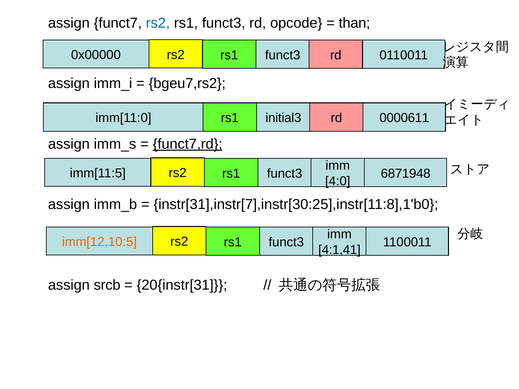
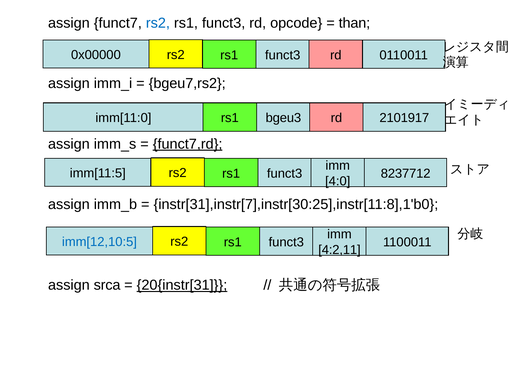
initial3: initial3 -> bgeu3 (283, 118)
0000611: 0000611 -> 2101917 (404, 118)
6871948: 6871948 -> 8237712 (406, 174)
imm[12,10:5 colour: orange -> blue (99, 242)
4:1,41: 4:1,41 -> 4:2,11 (339, 250)
srcb: srcb -> srca (107, 285)
20{instr[31 underline: none -> present (182, 285)
